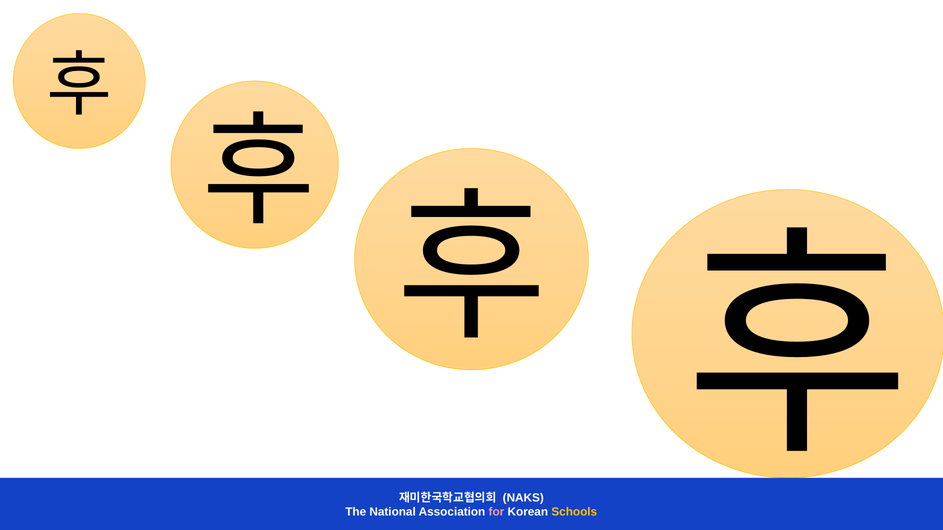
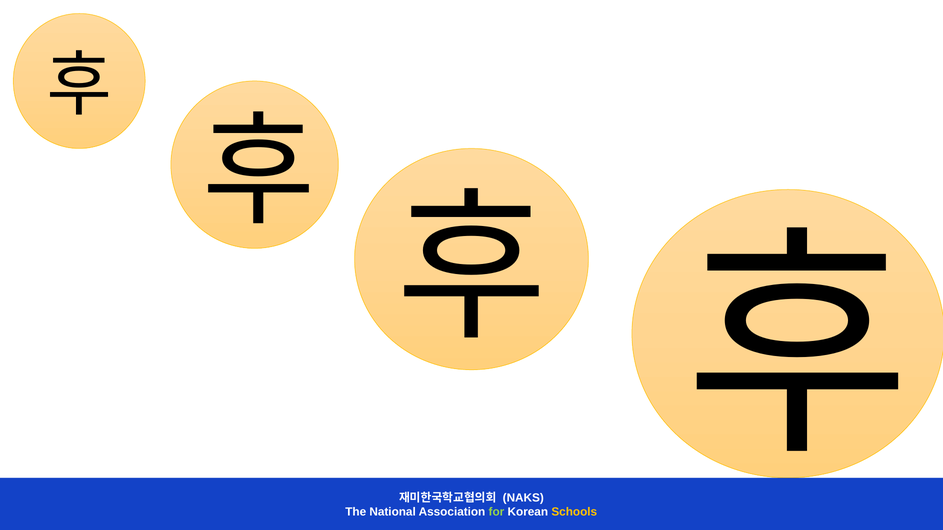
for colour: pink -> light green (496, 512)
